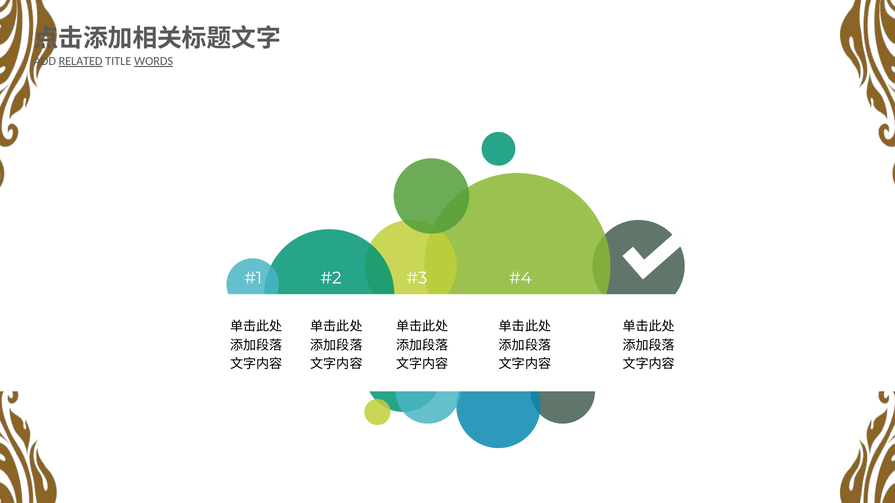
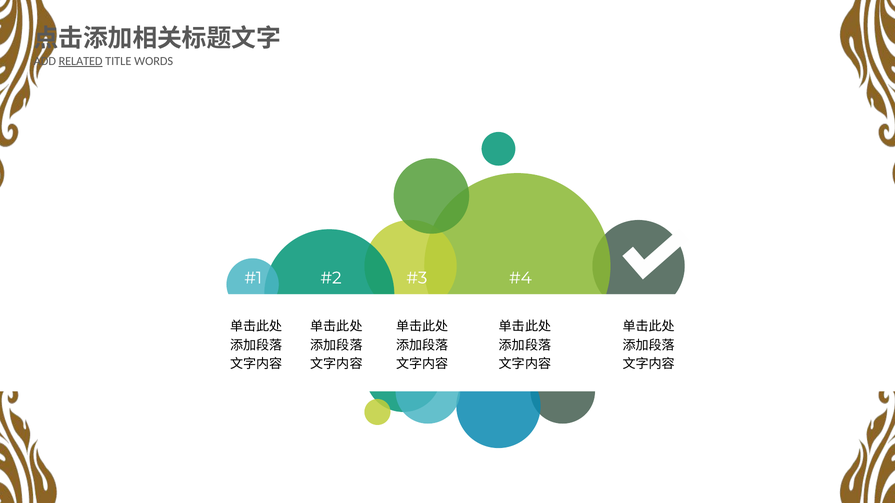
WORDS underline: present -> none (154, 61)
